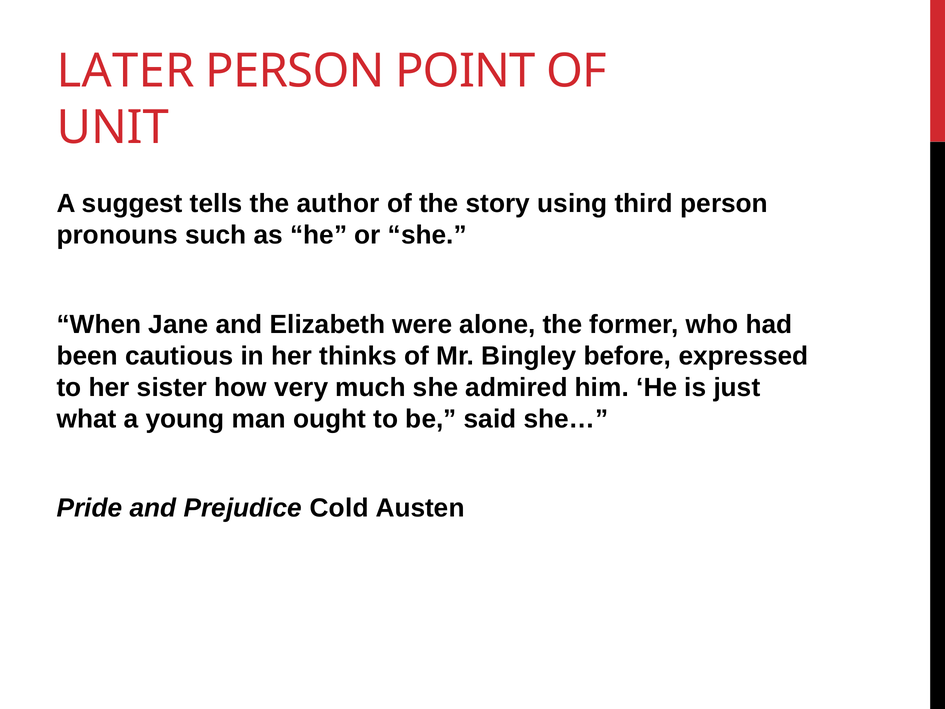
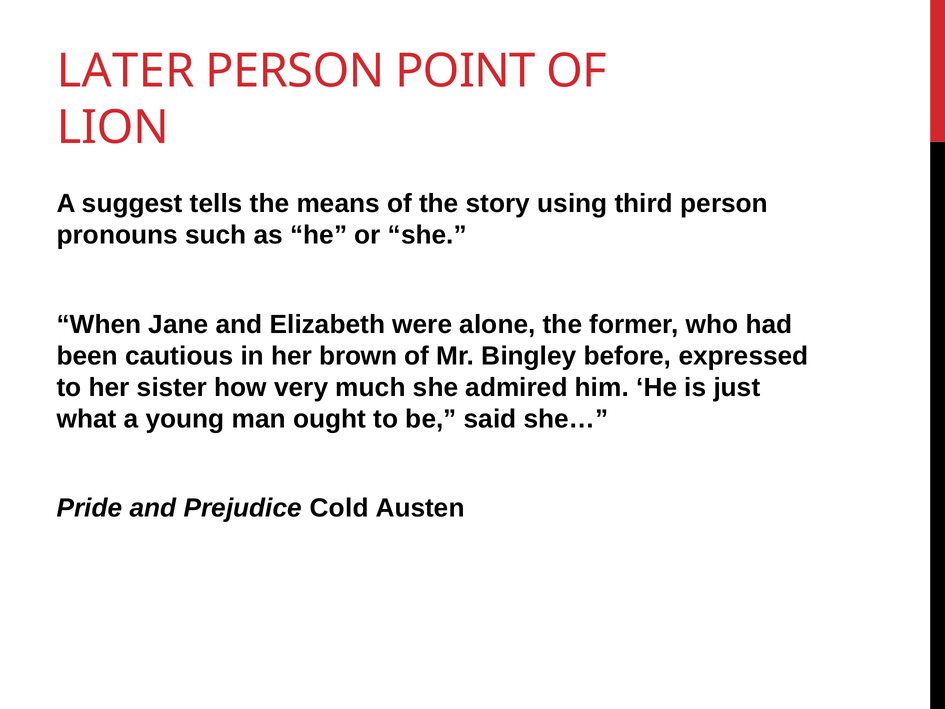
UNIT: UNIT -> LION (113, 128)
author: author -> means (338, 203)
thinks: thinks -> brown (358, 356)
